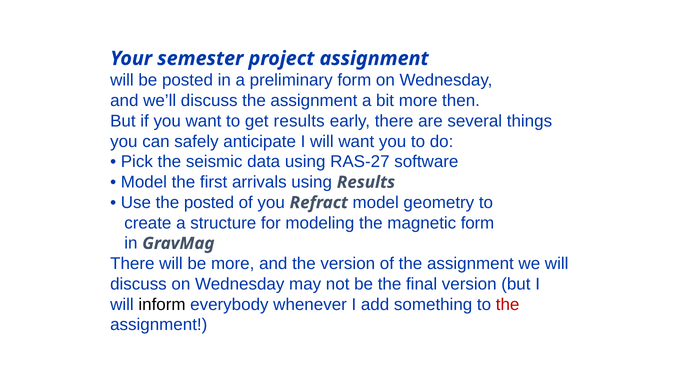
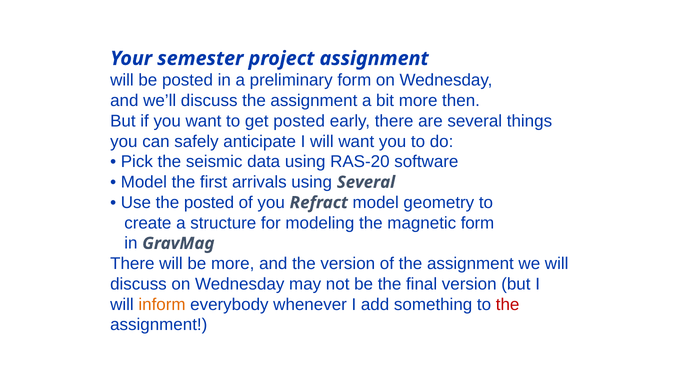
get results: results -> posted (299, 121)
RAS-27: RAS-27 -> RAS-20 (360, 162)
using Results: Results -> Several (366, 182)
inform colour: black -> orange (162, 304)
